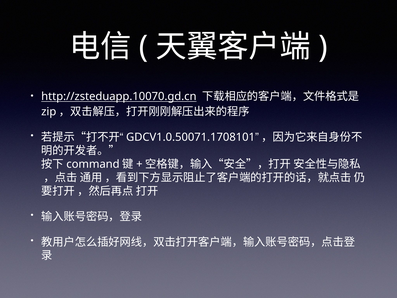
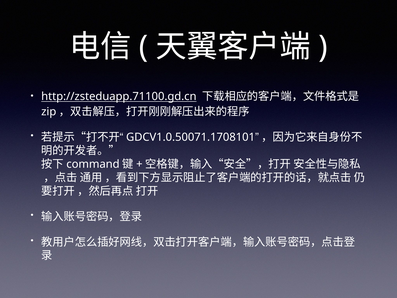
http://zsteduapp.10070.gd.cn: http://zsteduapp.10070.gd.cn -> http://zsteduapp.71100.gd.cn (119, 96)
